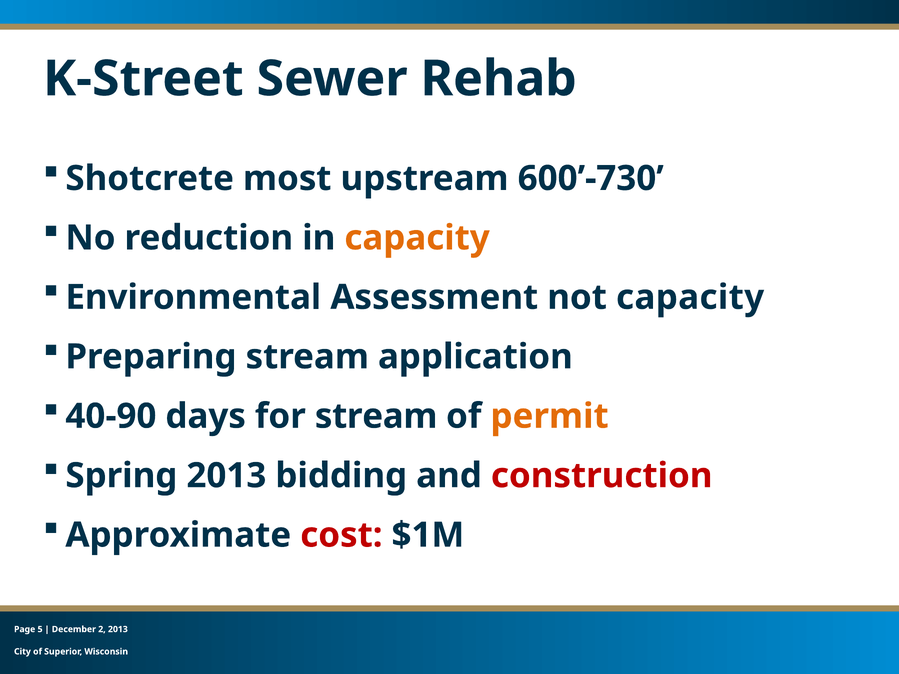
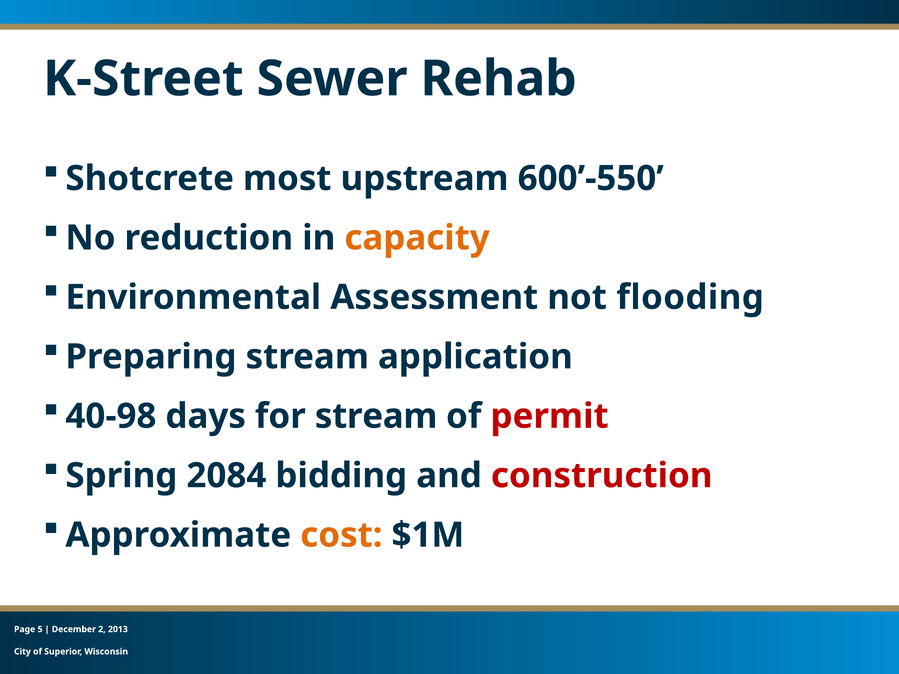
600’-730: 600’-730 -> 600’-550 (591, 179)
not capacity: capacity -> flooding (690, 297)
40-90: 40-90 -> 40-98 (111, 416)
permit colour: orange -> red (550, 416)
Spring 2013: 2013 -> 2084 (226, 476)
cost colour: red -> orange (341, 535)
